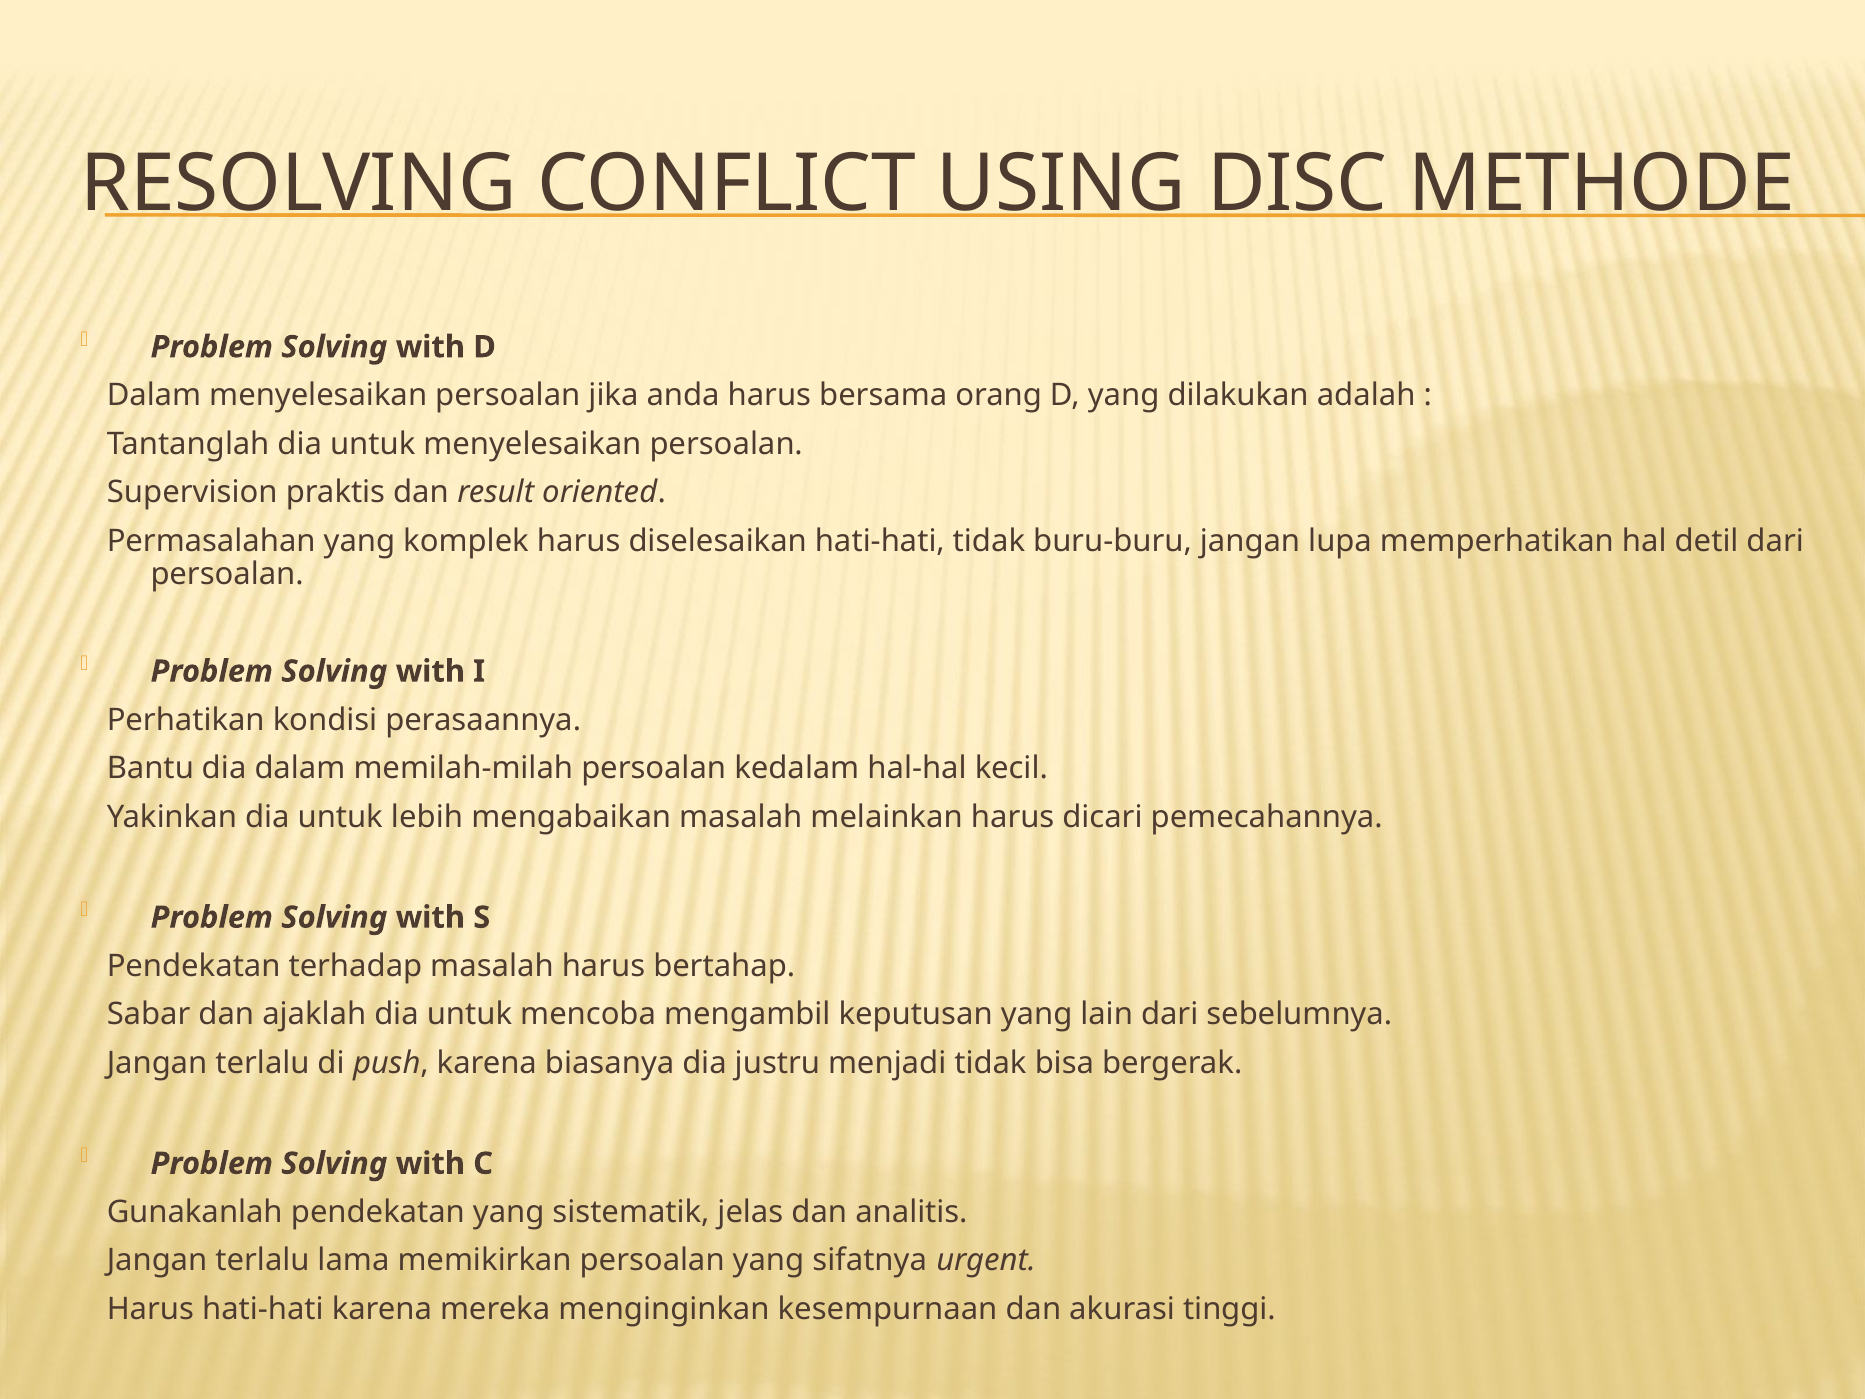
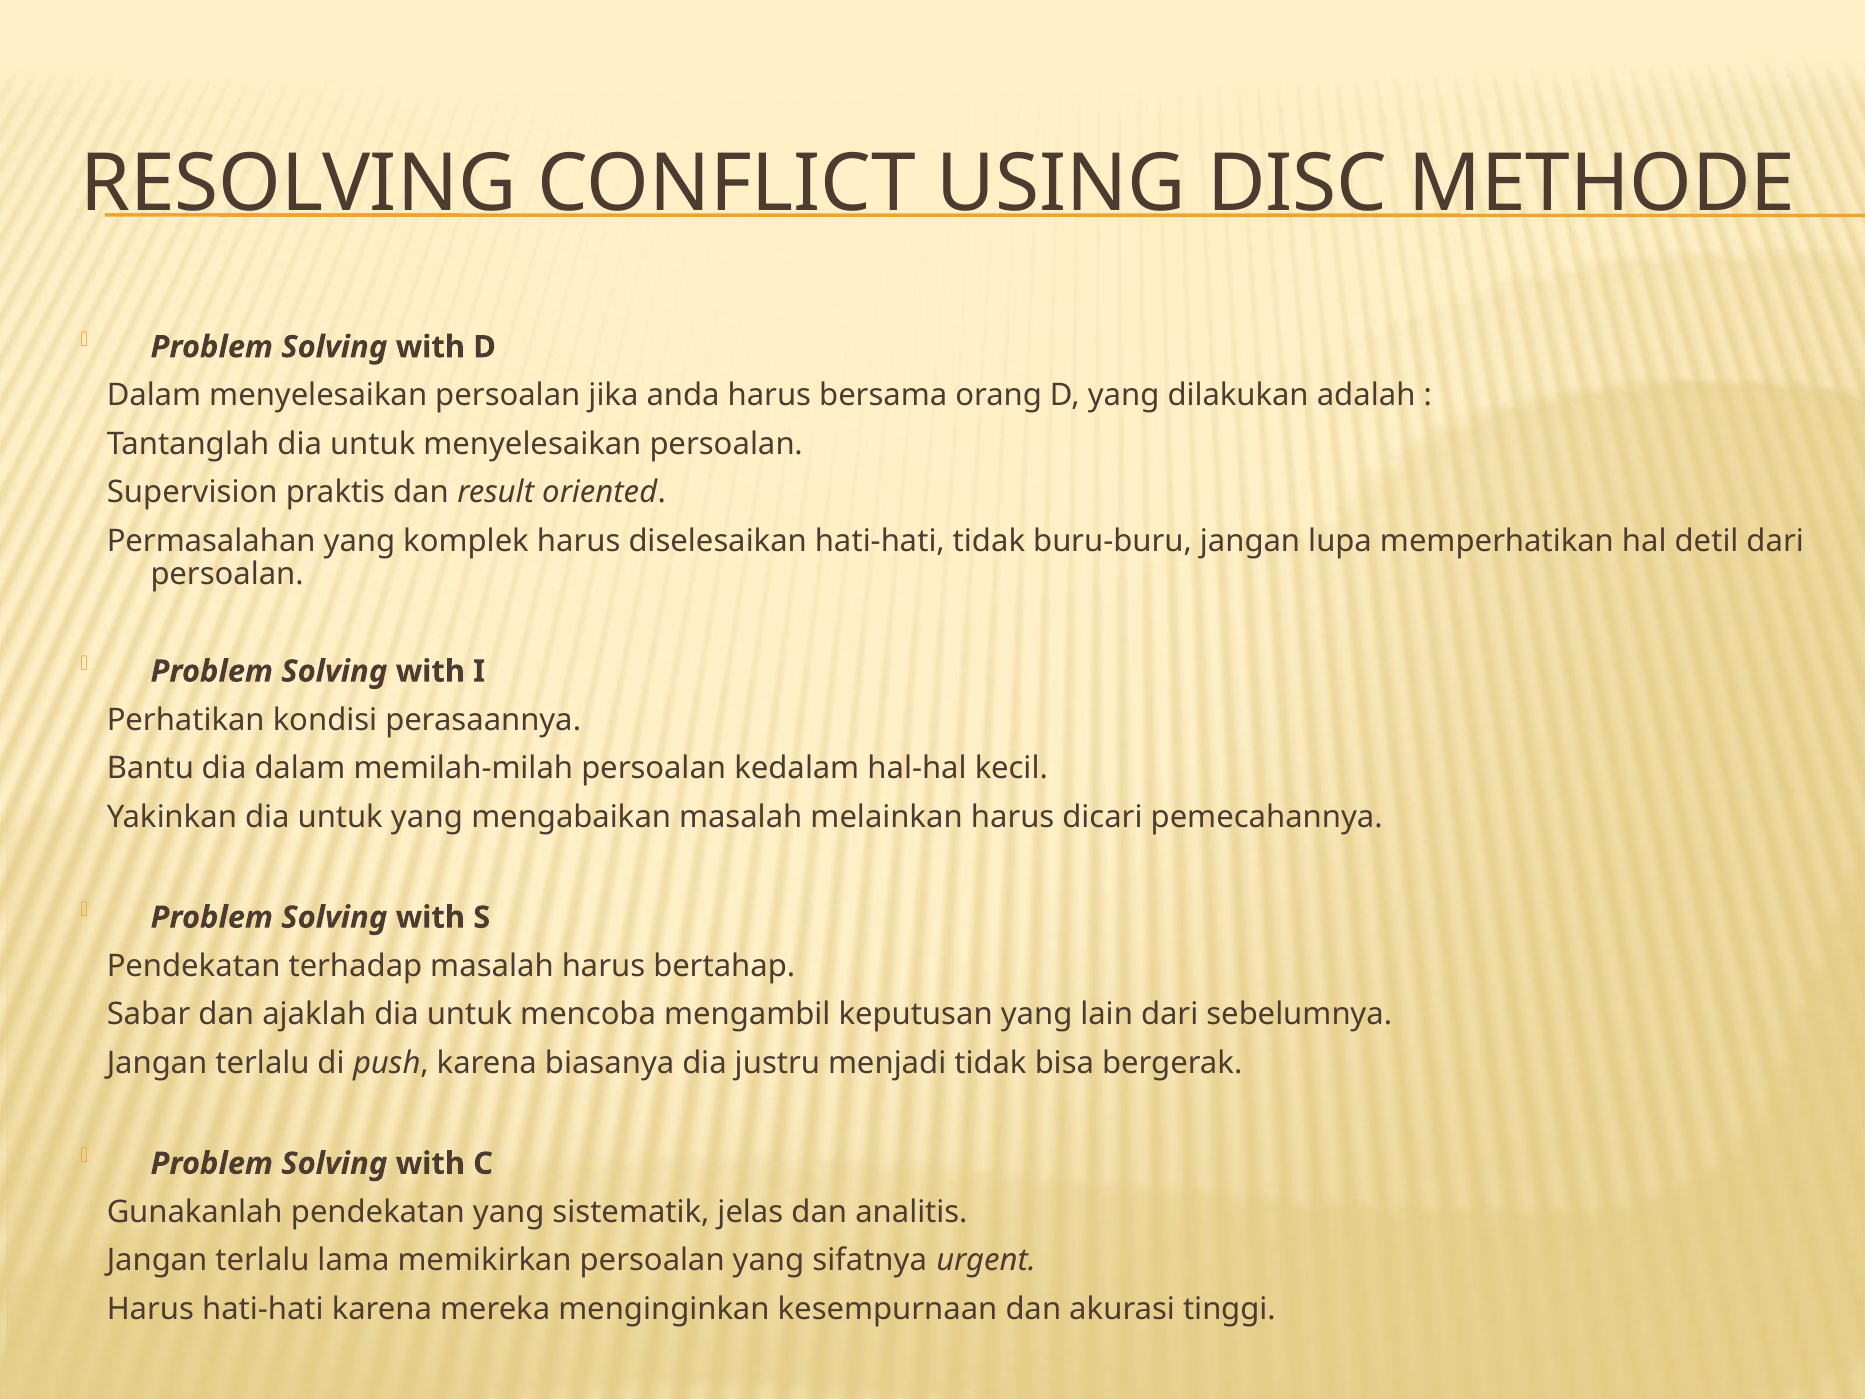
untuk lebih: lebih -> yang (427, 817)
